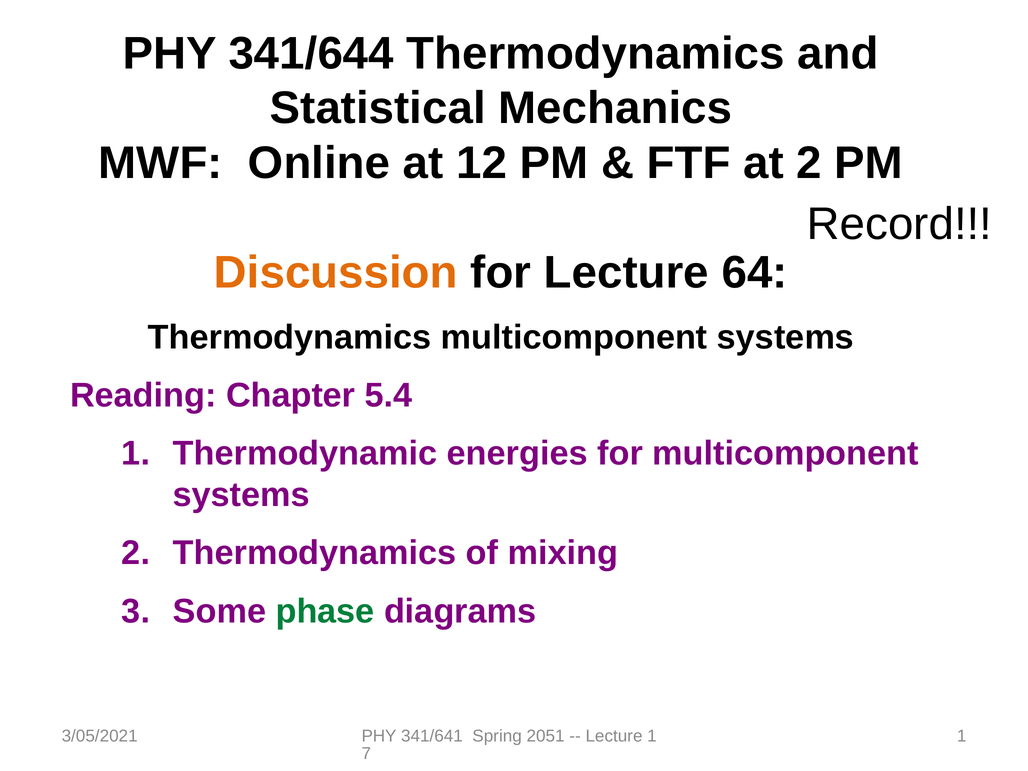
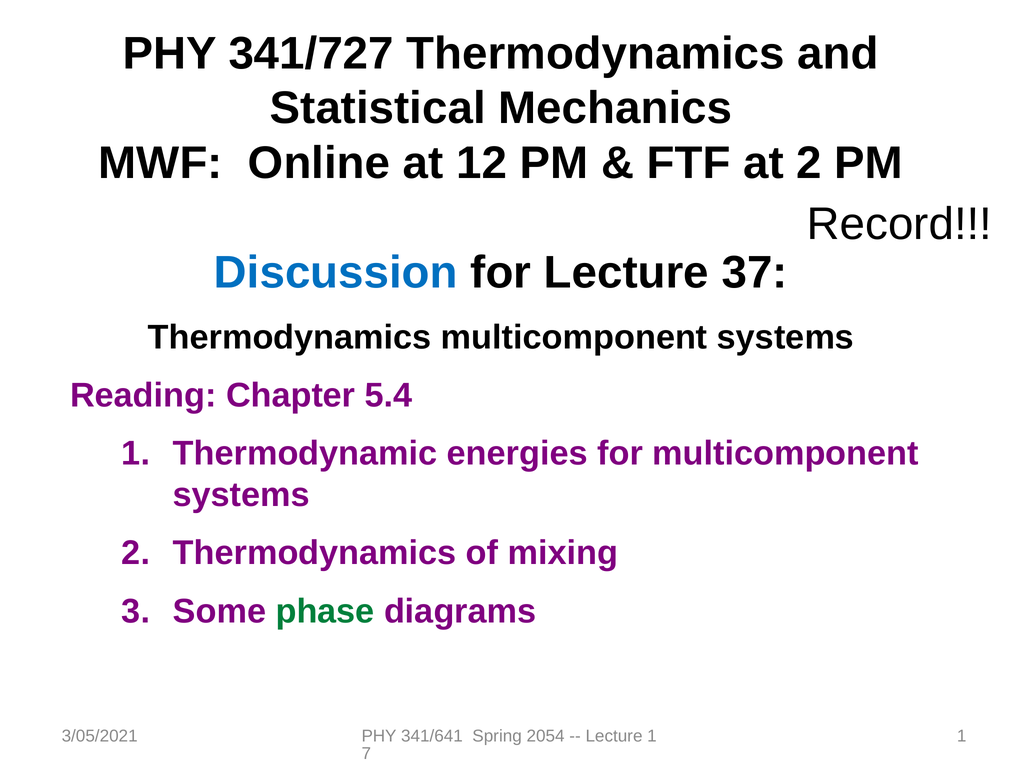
341/644: 341/644 -> 341/727 (311, 53)
Discussion colour: orange -> blue (336, 273)
64: 64 -> 37 (755, 273)
2051: 2051 -> 2054 (546, 736)
